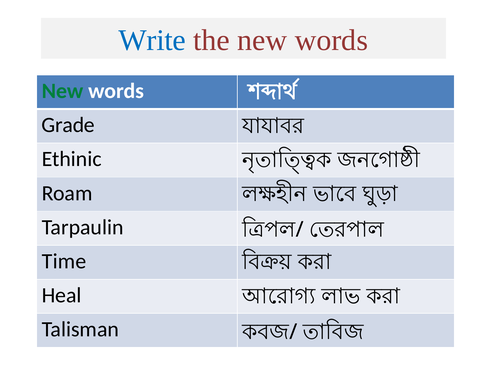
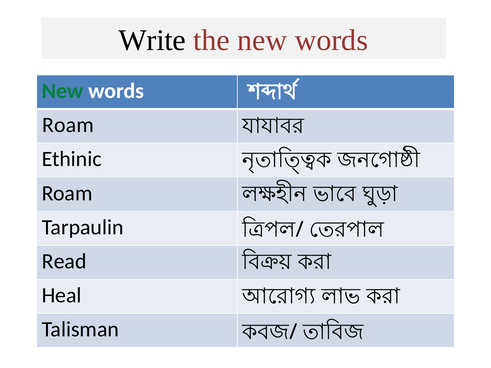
Write colour: blue -> black (152, 40)
Grade: Grade -> Roam (68, 125)
Time: Time -> Read (64, 261)
